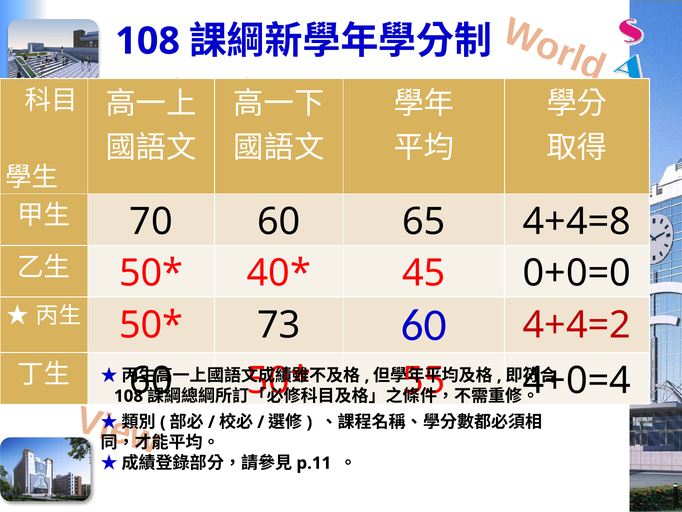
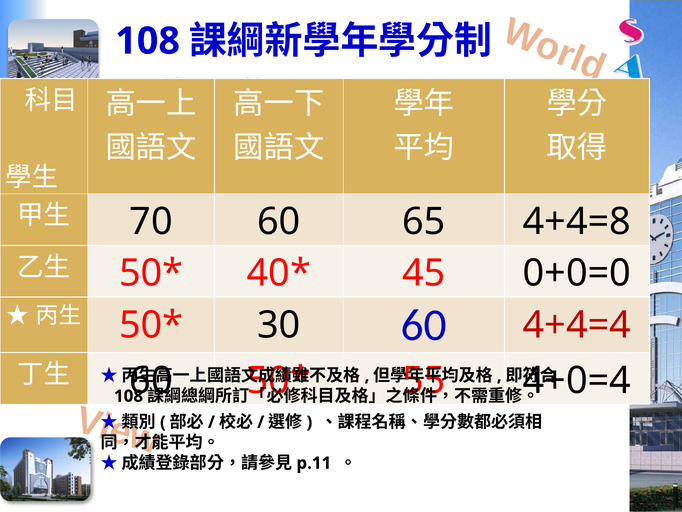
73: 73 -> 30 (279, 325)
4+4=2: 4+4=2 -> 4+4=4 (577, 325)
